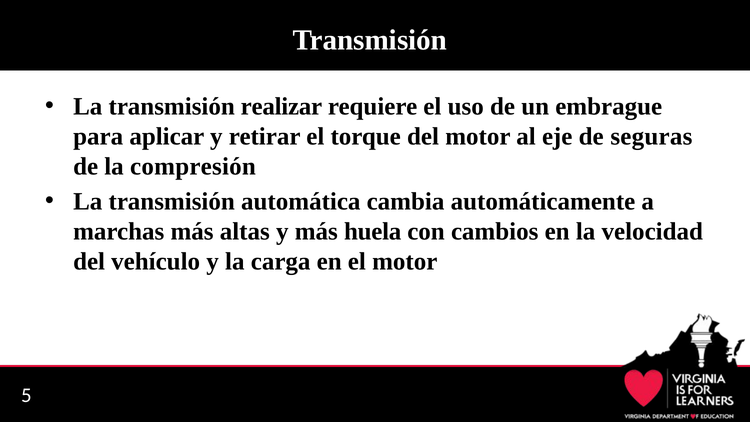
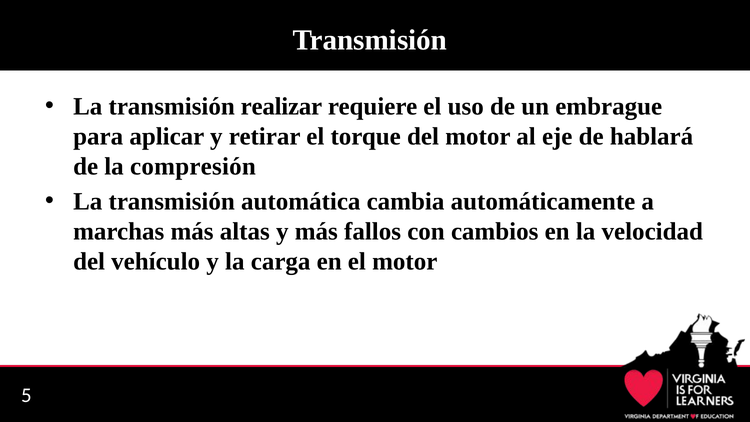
seguras: seguras -> hablará (652, 136)
huela: huela -> fallos (373, 231)
